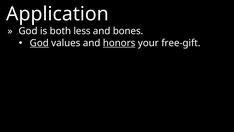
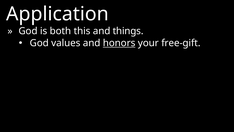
less: less -> this (82, 31)
bones: bones -> things (128, 31)
God underline: present -> none (39, 43)
